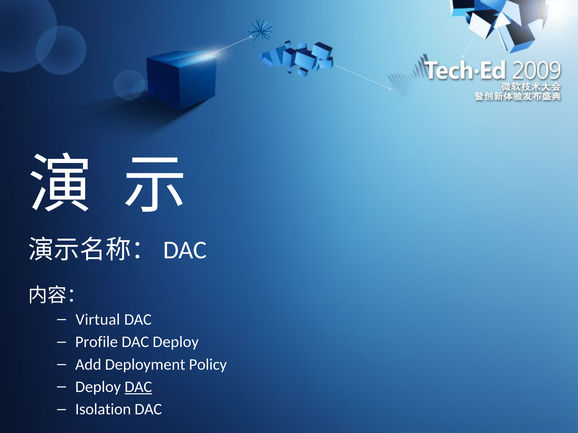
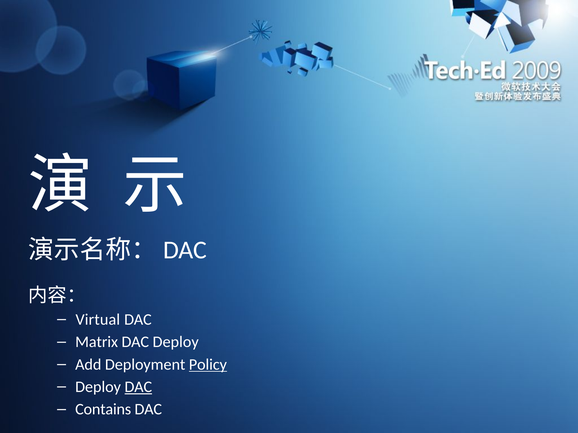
Profile: Profile -> Matrix (97, 342)
Policy underline: none -> present (208, 365)
Isolation: Isolation -> Contains (103, 410)
